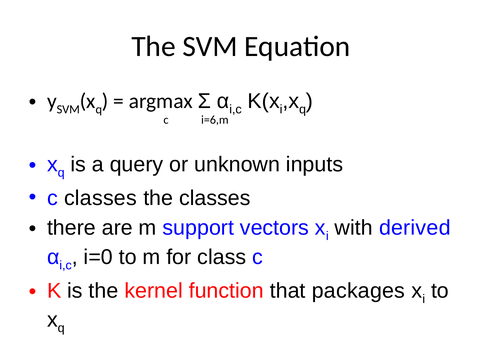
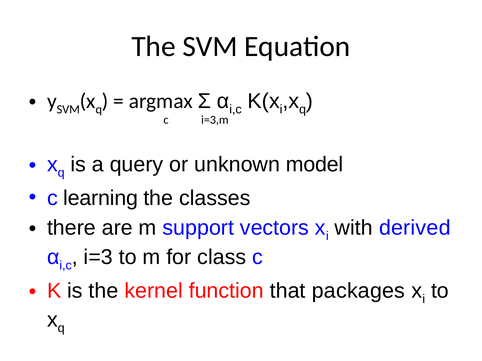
i=6,m: i=6,m -> i=3,m (215, 120)
inputs: inputs -> model (315, 165)
c classes: classes -> learning (101, 198)
i=0: i=0 -> i=3 (98, 257)
